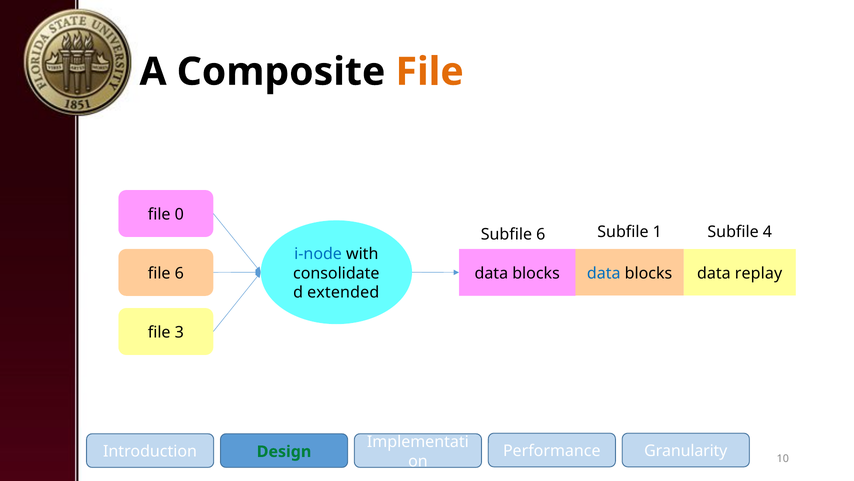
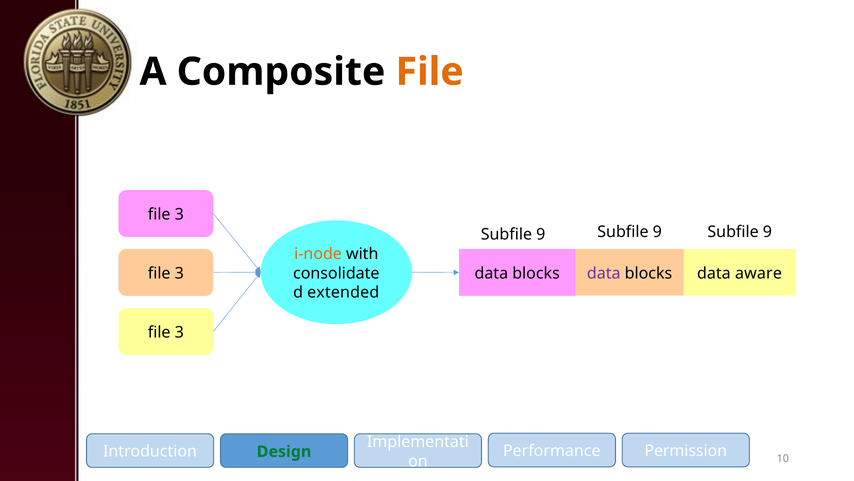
0: 0 -> 3 (179, 214)
1: 1 -> 9 (657, 232)
4: 4 -> 9 (767, 232)
6: 6 -> 9 (541, 234)
i-node colour: blue -> orange (318, 254)
6: 6 -> 3 (179, 273)
data colour: blue -> purple (604, 273)
replay: replay -> aware (759, 273)
Granularity: Granularity -> Permission (686, 451)
